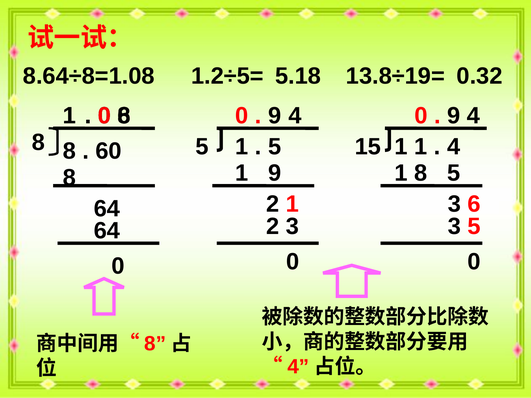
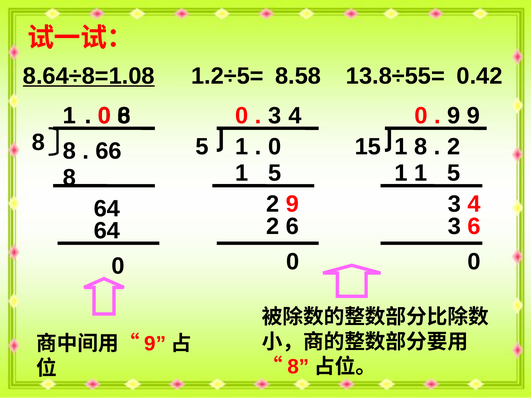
8.64÷8=1.08 underline: none -> present (89, 76)
5.18: 5.18 -> 8.58 (298, 76)
13.8÷19=: 13.8÷19= -> 13.8÷55= (395, 76)
0.32: 0.32 -> 0.42 (480, 76)
9: 9 -> 3 (275, 116)
9 4: 4 -> 9 (473, 116)
5: 5 -> 0 (275, 147)
1 1: 1 -> 8 (421, 147)
4: 4 -> 2 (454, 147)
60: 60 -> 66 (109, 151)
9: 9 -> 5 (275, 173)
1 8: 8 -> 1 (421, 173)
2 1: 1 -> 9 (293, 204)
3 6: 6 -> 4 (474, 204)
2 3: 3 -> 6 (292, 226)
3 5: 5 -> 6 (474, 226)
8: 8 -> 9 (155, 344)
4: 4 -> 8 (298, 367)
